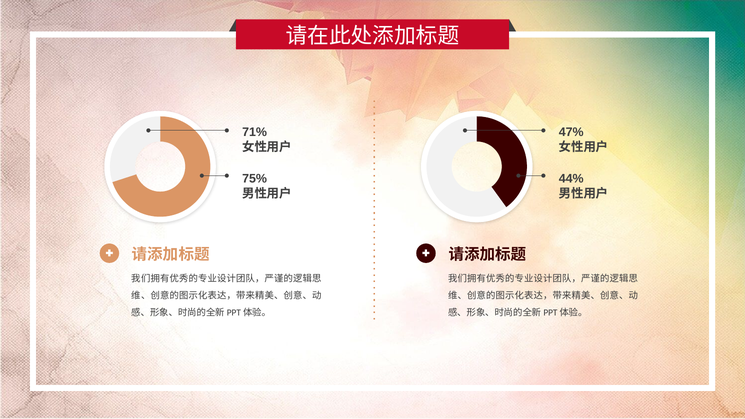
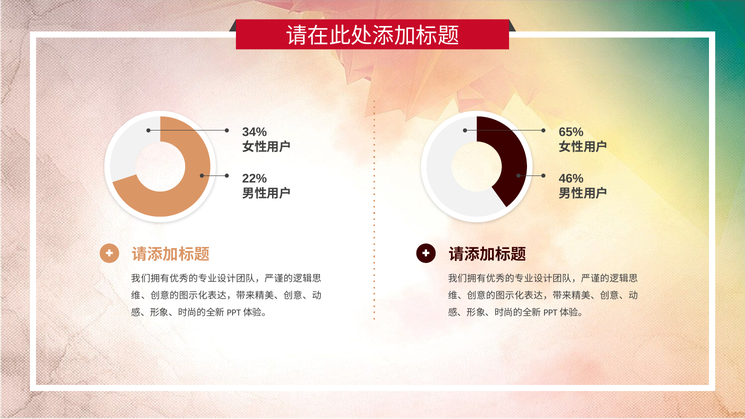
71%: 71% -> 34% (255, 132)
47%: 47% -> 65% (571, 132)
75%: 75% -> 22% (255, 179)
44%: 44% -> 46% (571, 179)
